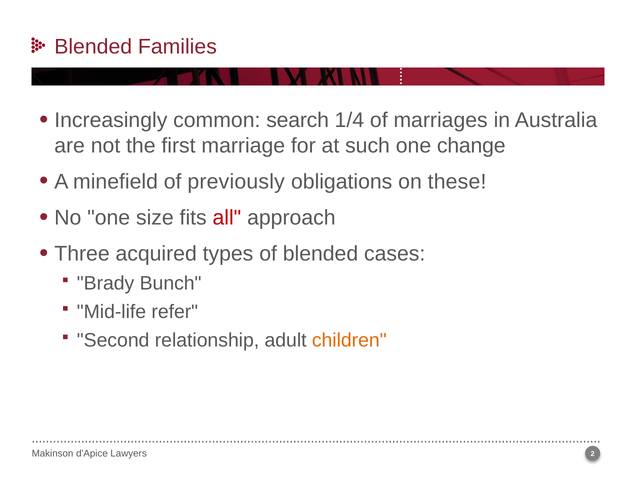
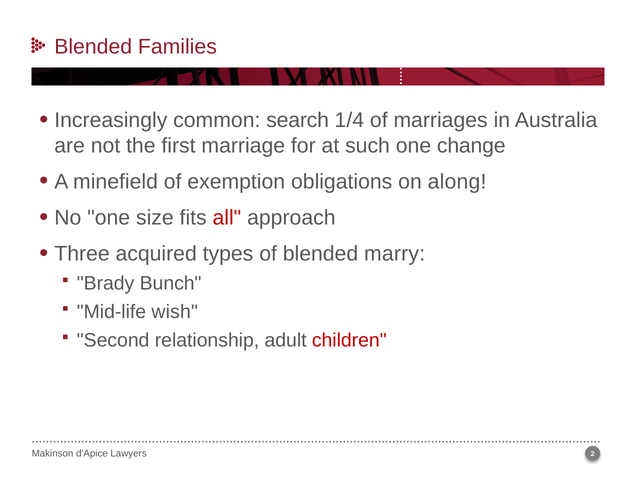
previously: previously -> exemption (236, 182)
these: these -> along (457, 182)
cases: cases -> marry (395, 254)
refer: refer -> wish (175, 312)
children colour: orange -> red (349, 341)
